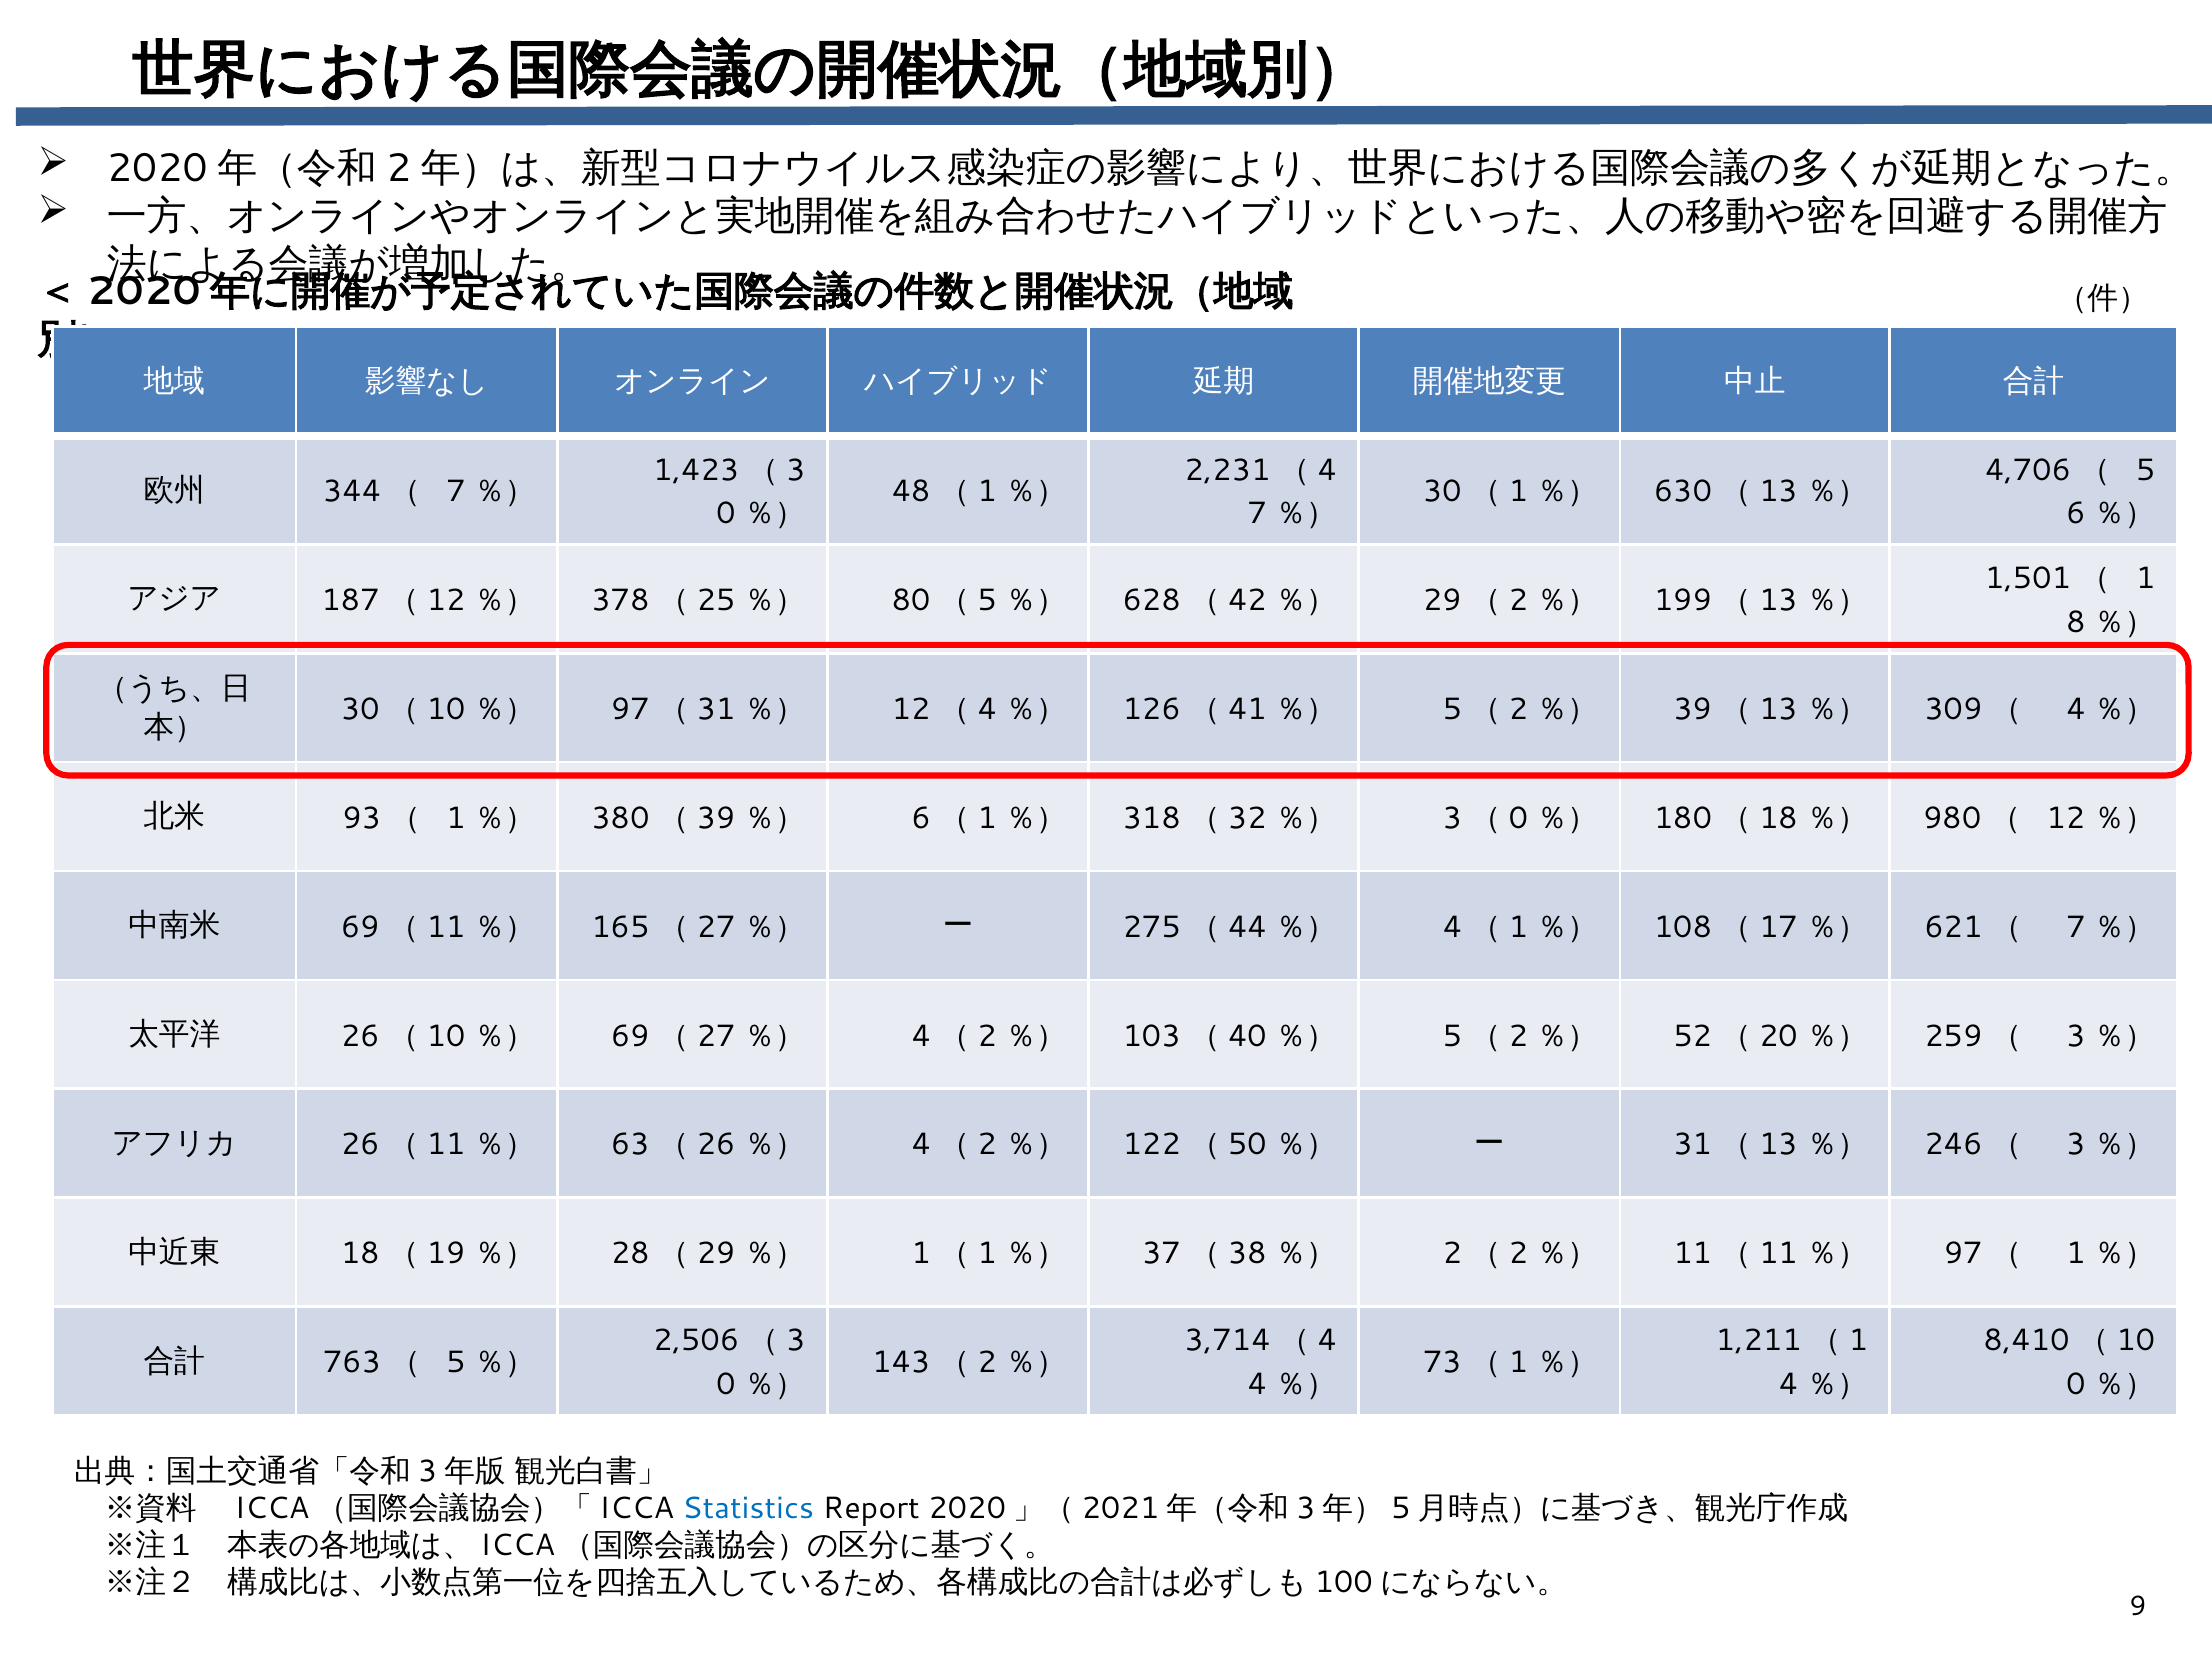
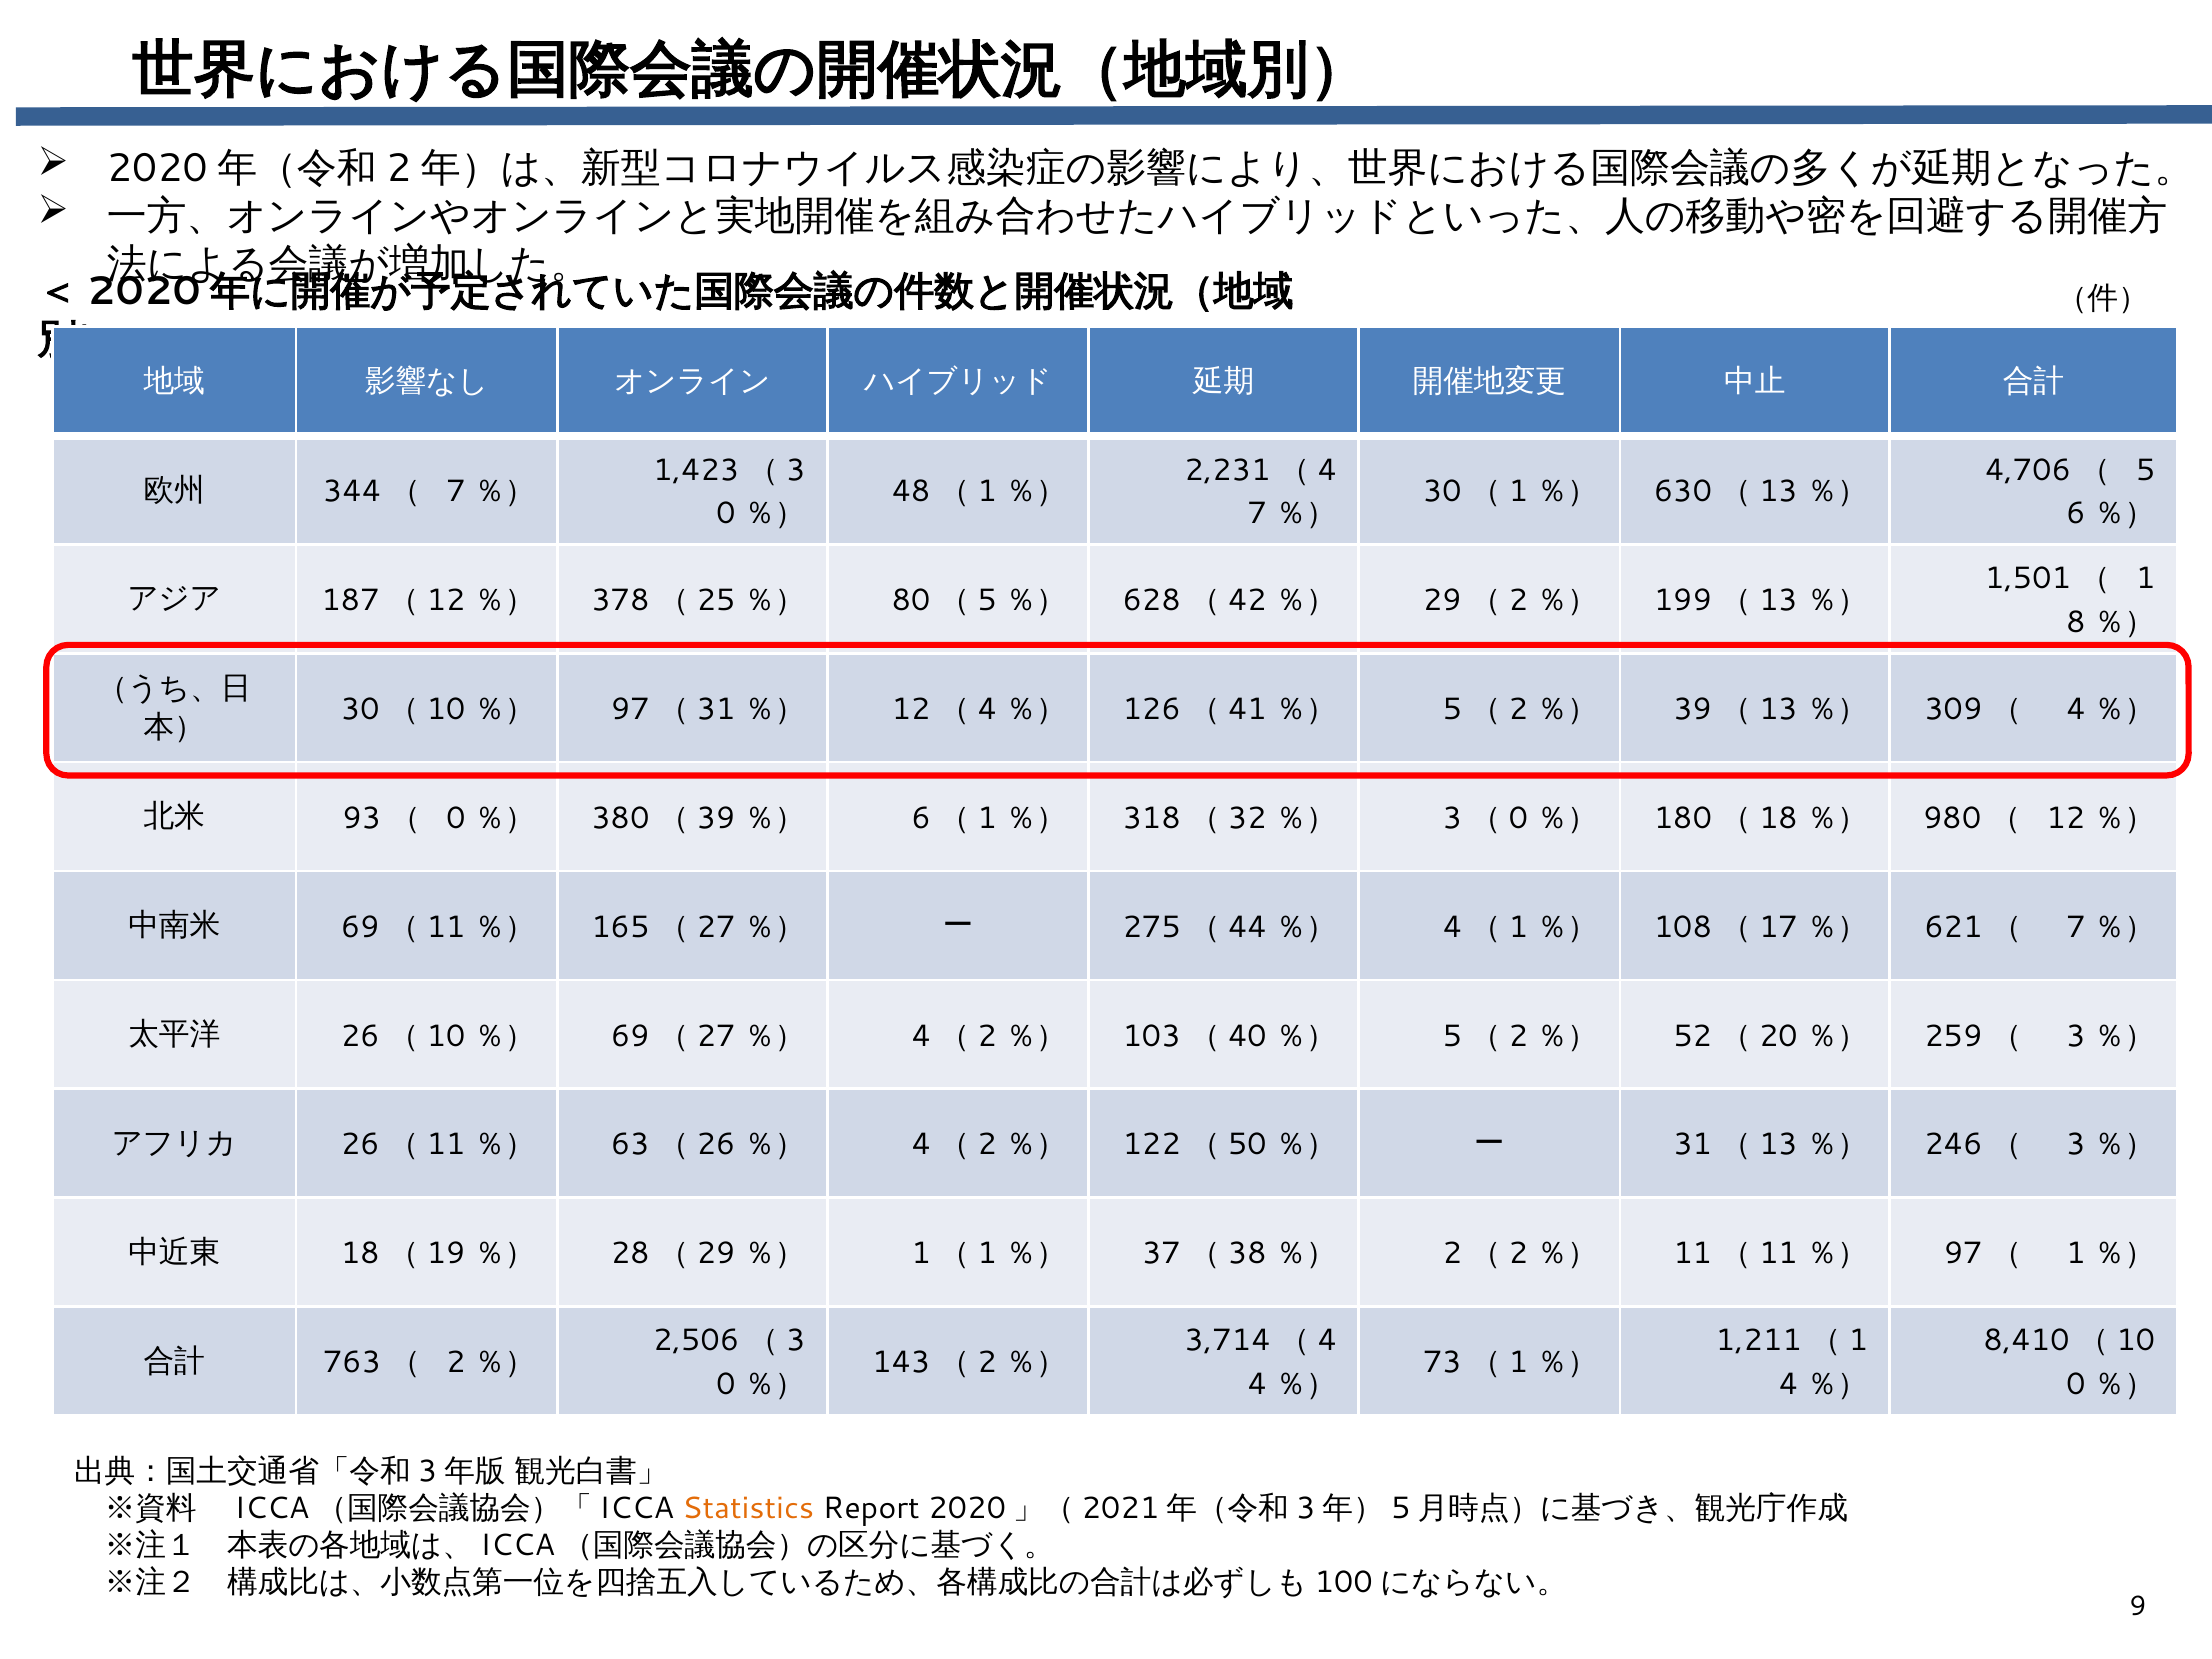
1: 1 -> 0 (456, 818)
5: 5 -> 2 (456, 1363)
Statistics colour: blue -> orange (748, 1509)
